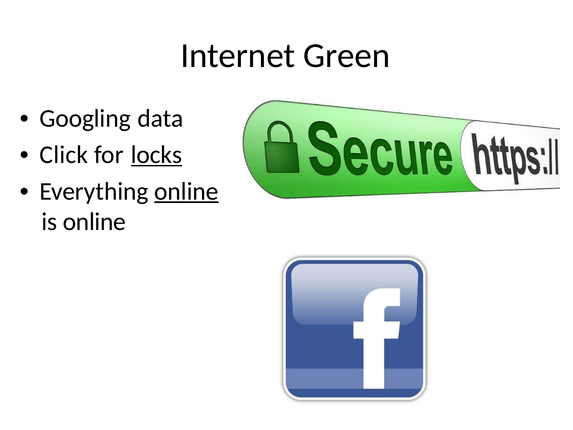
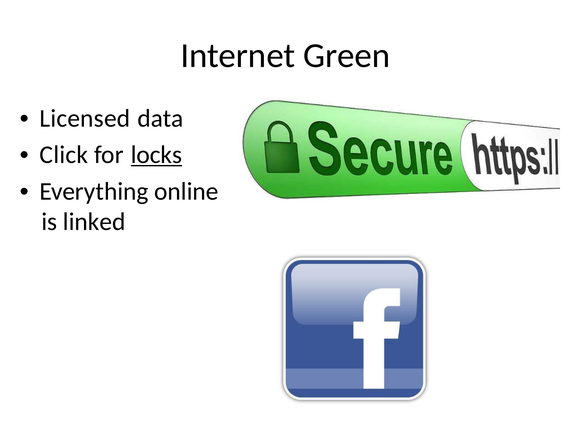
Googling: Googling -> Licensed (85, 118)
online underline: present -> none (186, 191)
is online: online -> linked (94, 222)
